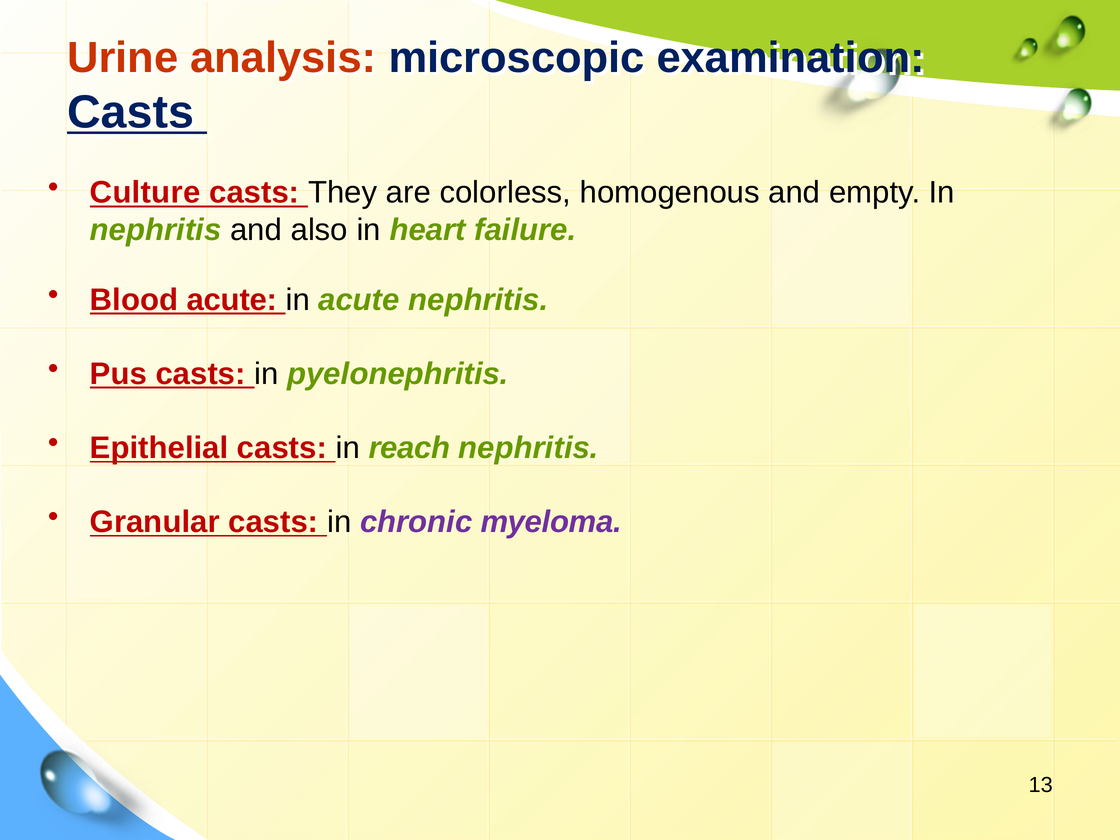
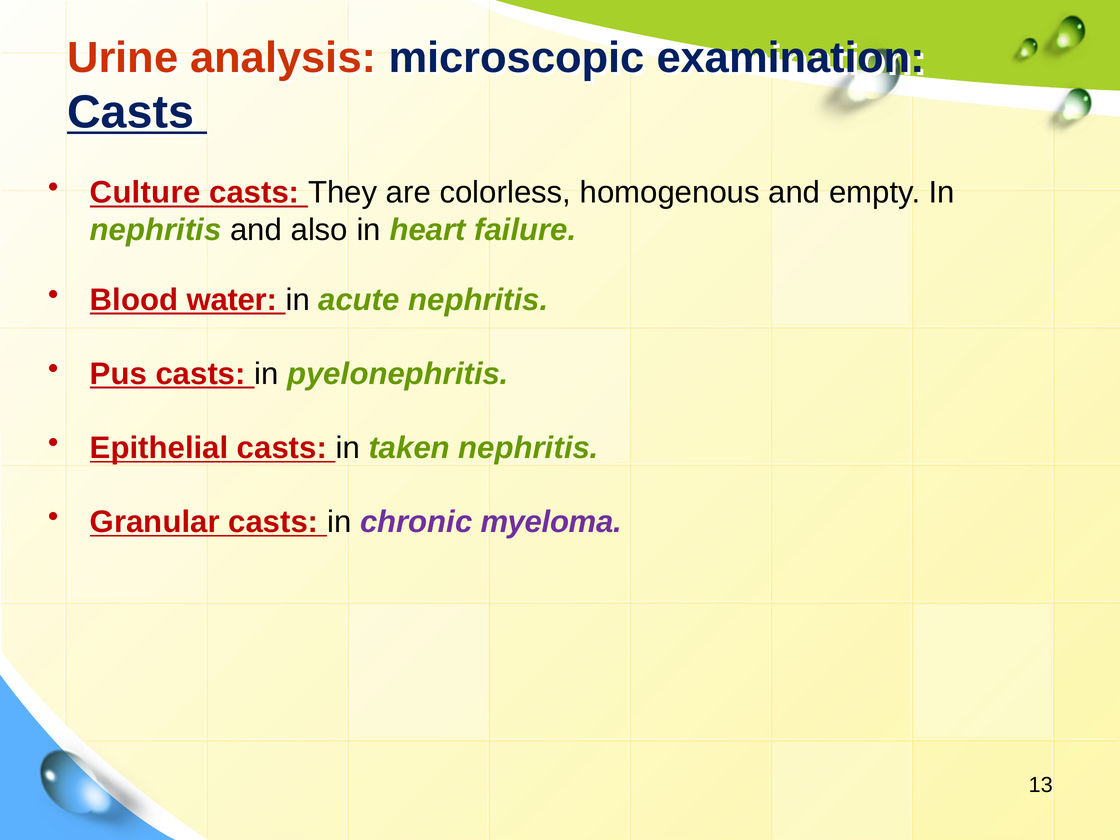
Blood acute: acute -> water (232, 300)
reach: reach -> taken (409, 448)
